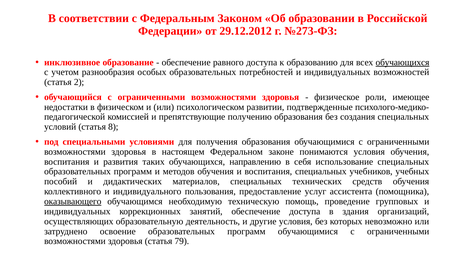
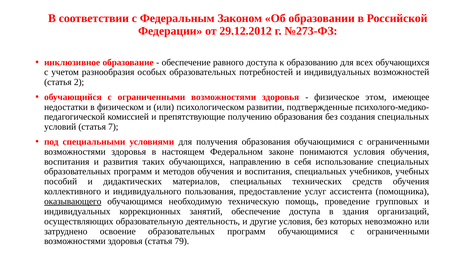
обучающихся underline: present -> none (402, 62)
роли: роли -> этом (376, 97)
8: 8 -> 7 (113, 127)
